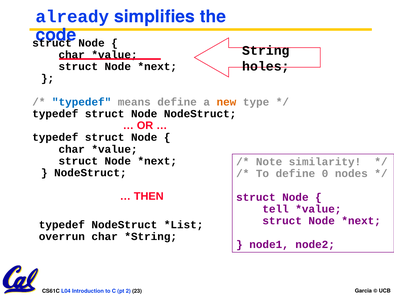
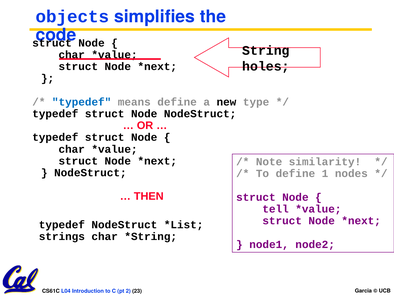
already: already -> objects (72, 17)
new colour: orange -> black (226, 102)
0: 0 -> 1 (325, 174)
overrun: overrun -> strings (62, 237)
